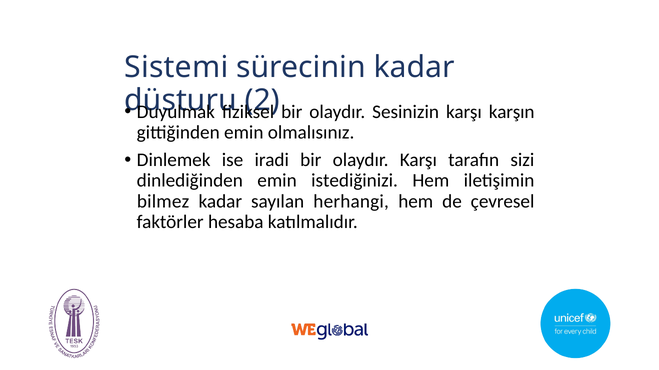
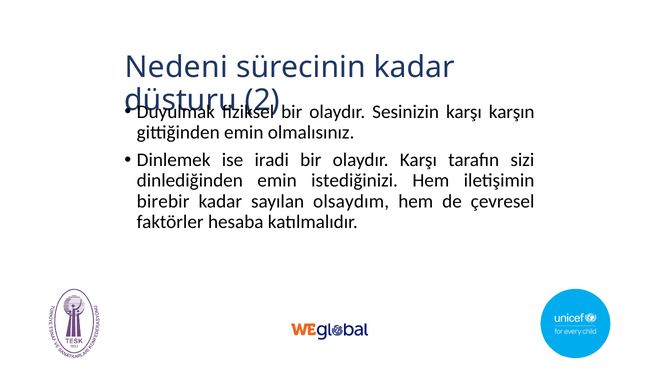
Sistemi: Sistemi -> Nedeni (176, 68)
bilmez: bilmez -> birebir (163, 202)
herhangi: herhangi -> olsaydım (351, 202)
